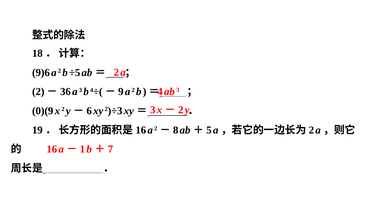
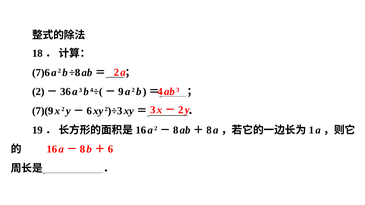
9)6: 9)6 -> 7)6 (41, 73)
÷5: ÷5 -> ÷8 (75, 73)
0)(9: 0)(9 -> 7)(9 (43, 111)
5: 5 -> 8 (209, 130)
2: 2 -> 1 (311, 130)
1: 1 -> 8 (82, 149)
7: 7 -> 6 (110, 149)
